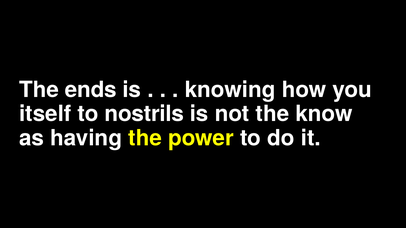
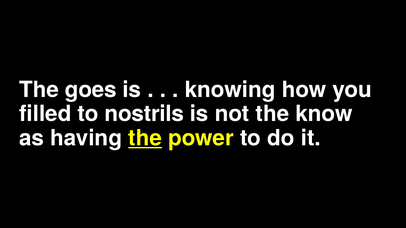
ends: ends -> goes (91, 90)
itself: itself -> filled (45, 114)
the underline: none -> present (145, 138)
